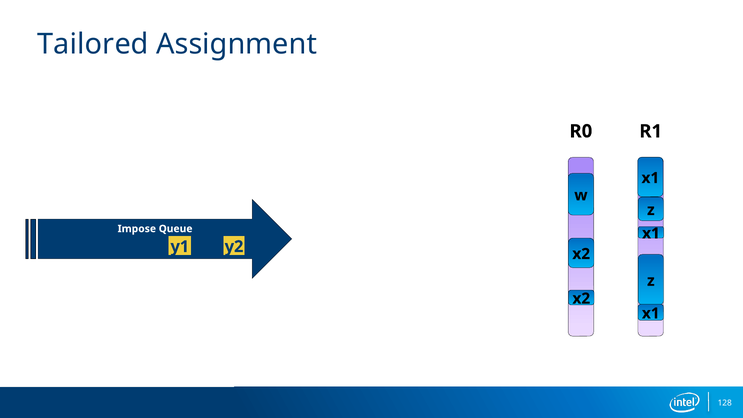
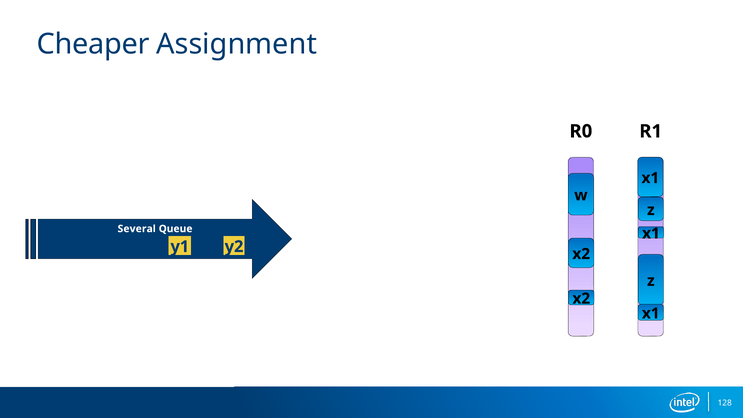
Tailored: Tailored -> Cheaper (93, 44)
Impose: Impose -> Several (137, 229)
